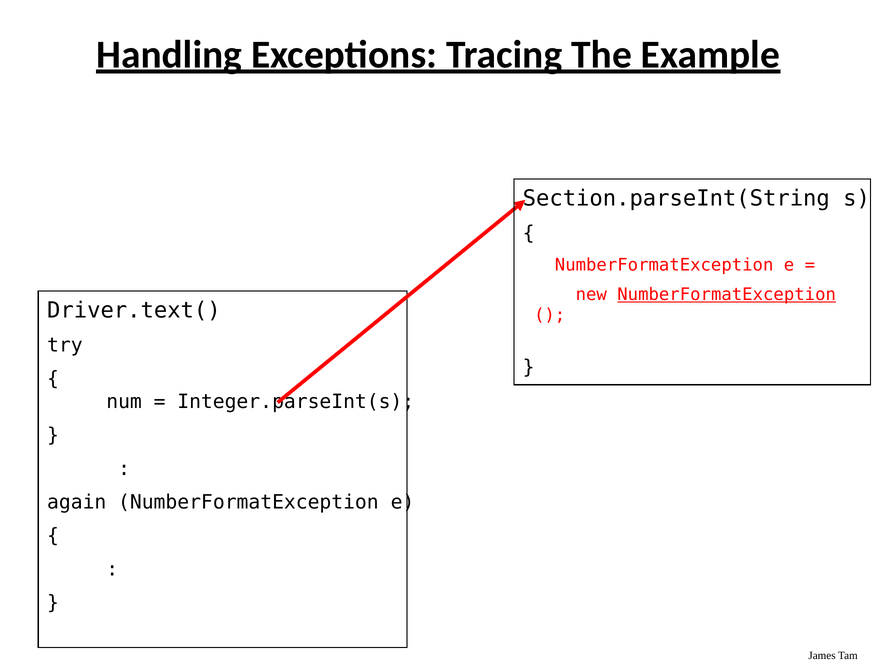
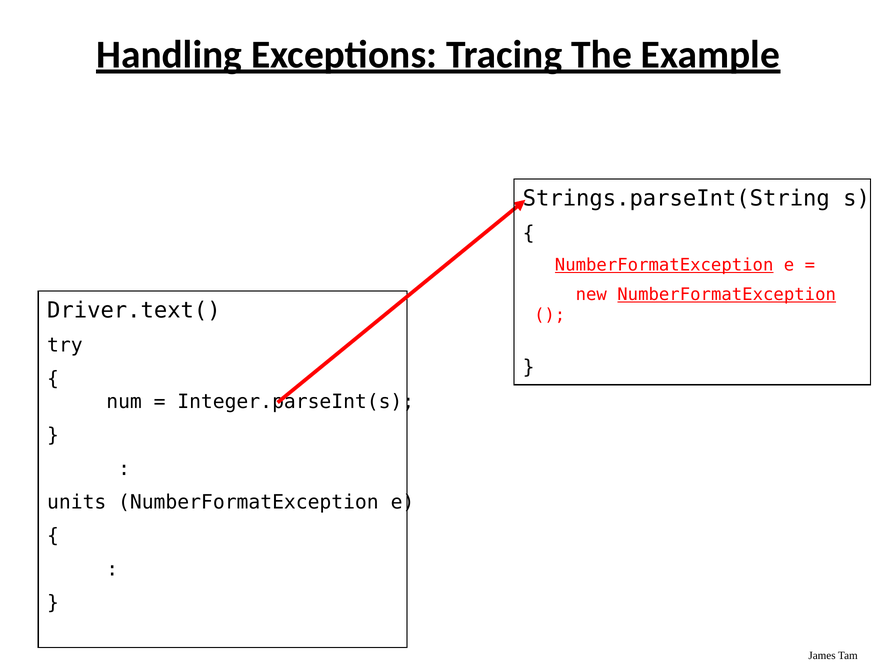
Section.parseInt(String: Section.parseInt(String -> Strings.parseInt(String (676, 198)
NumberFormatException underline: none -> present (664, 265)
again: again -> units (77, 502)
